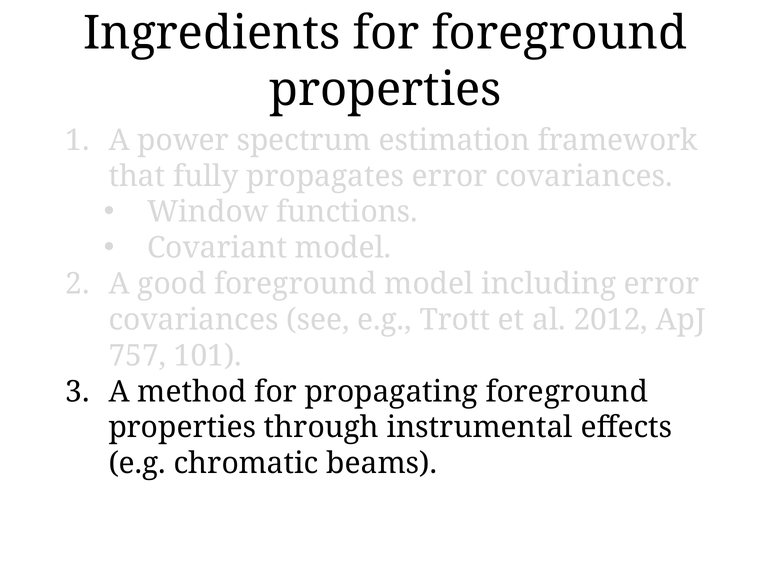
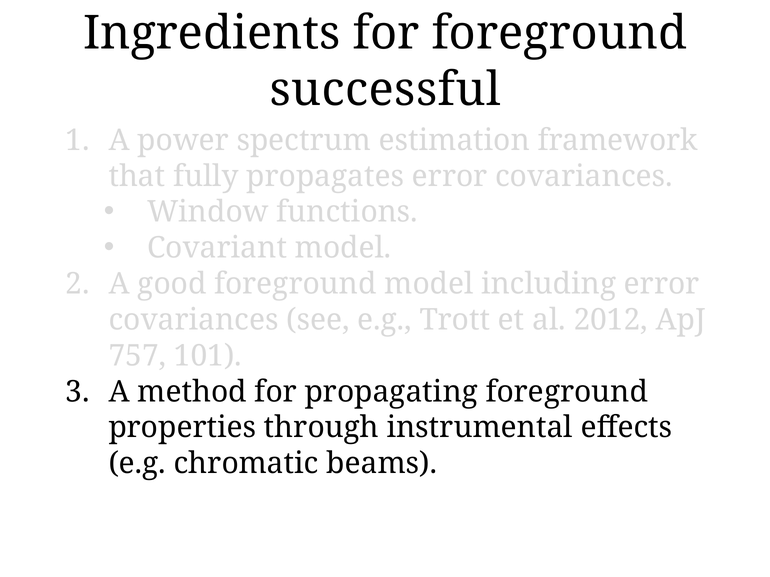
properties: properties -> successful (385, 90)
